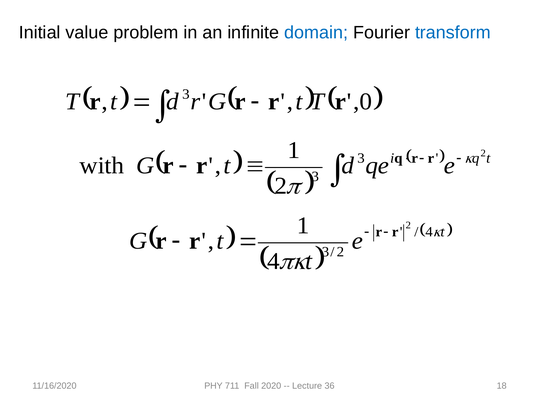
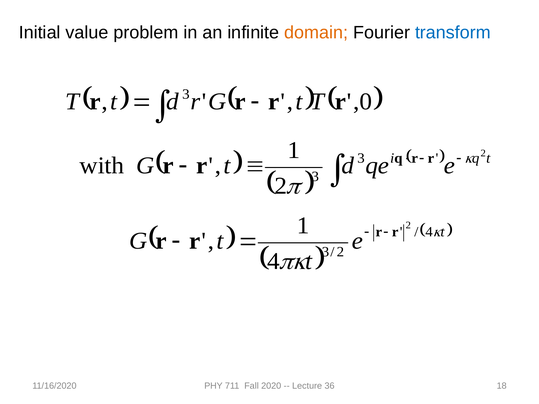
domain colour: blue -> orange (316, 33)
